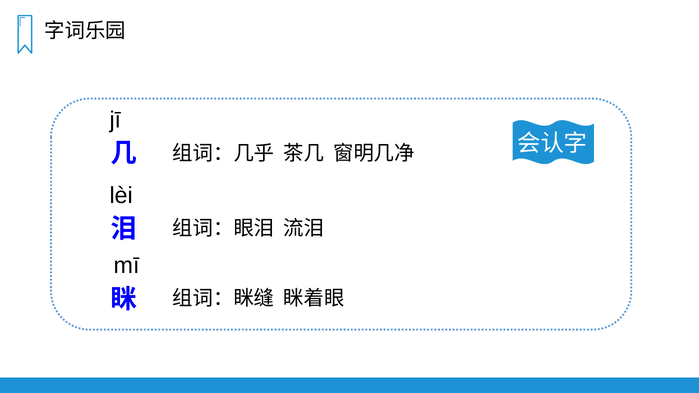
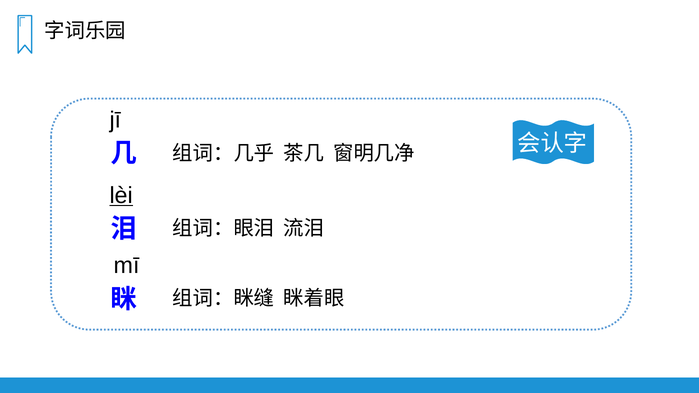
lèi underline: none -> present (121, 196)
